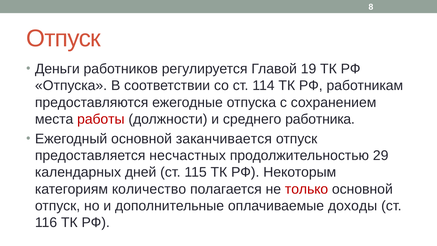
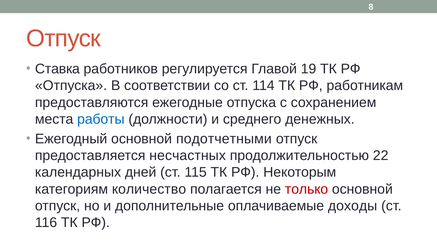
Деньги: Деньги -> Ставка (57, 69)
работы colour: red -> blue (101, 119)
работника: работника -> денежных (320, 119)
заканчивается: заканчивается -> подотчетными (224, 139)
29: 29 -> 22 (381, 156)
